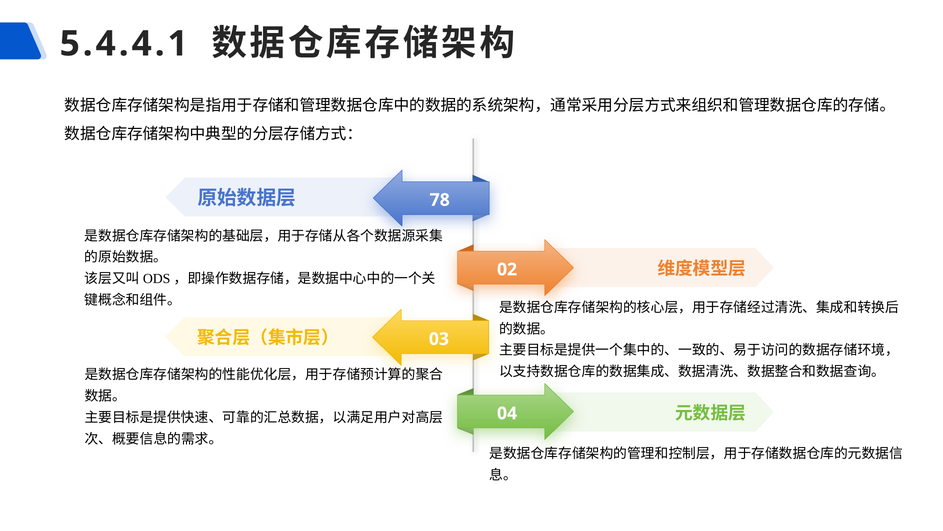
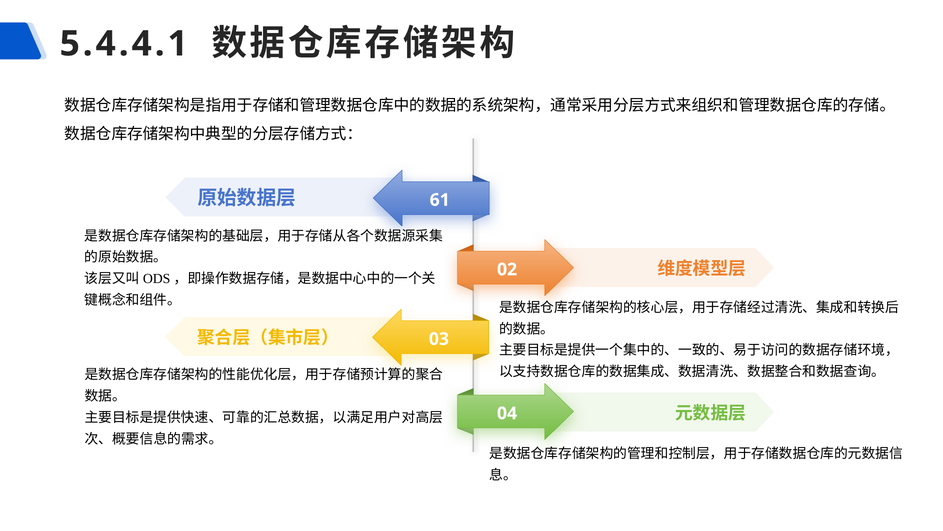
78: 78 -> 61 (440, 200)
